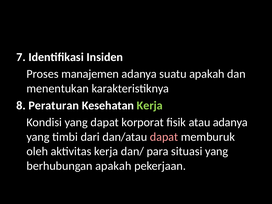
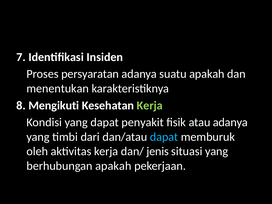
manajemen: manajemen -> persyaratan (90, 74)
Peraturan: Peraturan -> Mengikuti (54, 105)
korporat: korporat -> penyakit (143, 122)
dapat colour: pink -> light blue (164, 137)
para: para -> jenis (158, 151)
